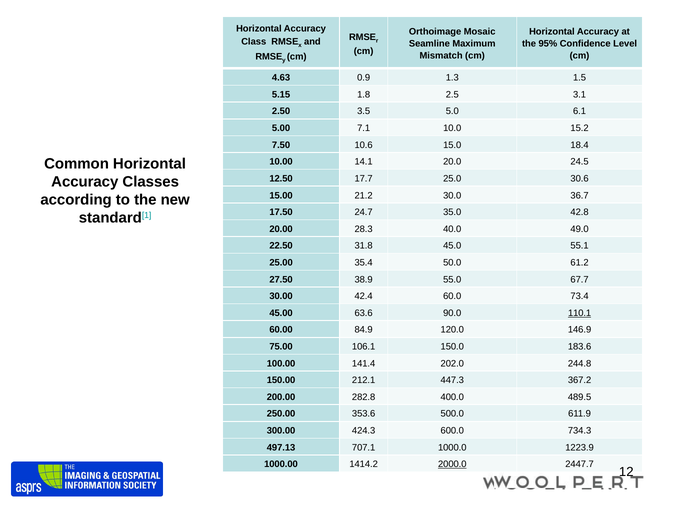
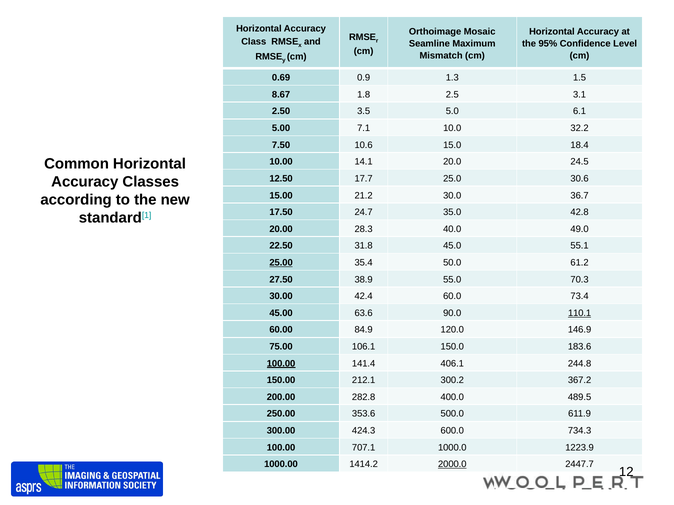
4.63: 4.63 -> 0.69 (281, 78)
5.15: 5.15 -> 8.67 (281, 95)
15.2: 15.2 -> 32.2 (580, 128)
25.00 underline: none -> present (281, 263)
67.7: 67.7 -> 70.3 (580, 280)
100.00 underline: none -> present (281, 364)
202.0: 202.0 -> 406.1 (452, 364)
447.3: 447.3 -> 300.2 (452, 381)
497.13: 497.13 -> 100.00 (281, 448)
